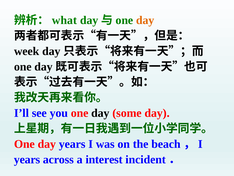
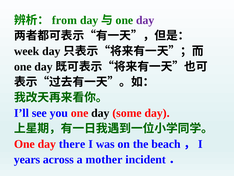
what: what -> from (64, 20)
day colour: orange -> purple (145, 20)
day years: years -> there (72, 144)
interest: interest -> mother (104, 159)
